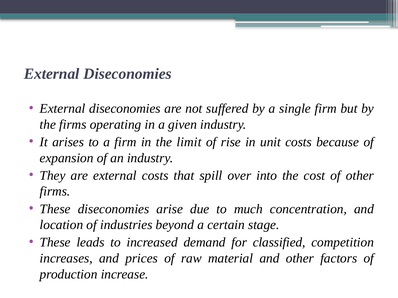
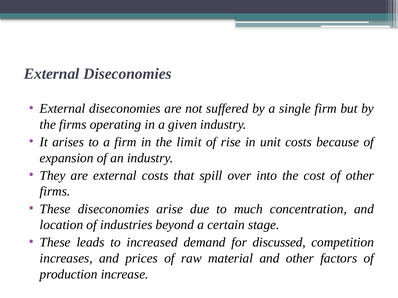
classified: classified -> discussed (279, 243)
